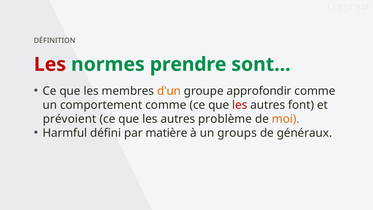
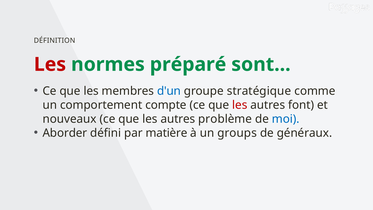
prendre: prendre -> préparé (188, 64)
d'un colour: orange -> blue (169, 91)
approfondir: approfondir -> stratégique (259, 91)
comportement comme: comme -> compte (166, 105)
prévoient: prévoient -> nouveaux (70, 119)
moi colour: orange -> blue (286, 119)
Harmful: Harmful -> Aborder (65, 133)
